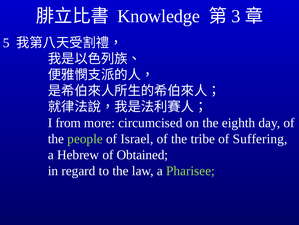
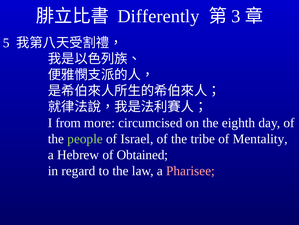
Knowledge: Knowledge -> Differently (158, 16)
Suffering: Suffering -> Mentality (260, 138)
Pharisee colour: light green -> pink (190, 170)
